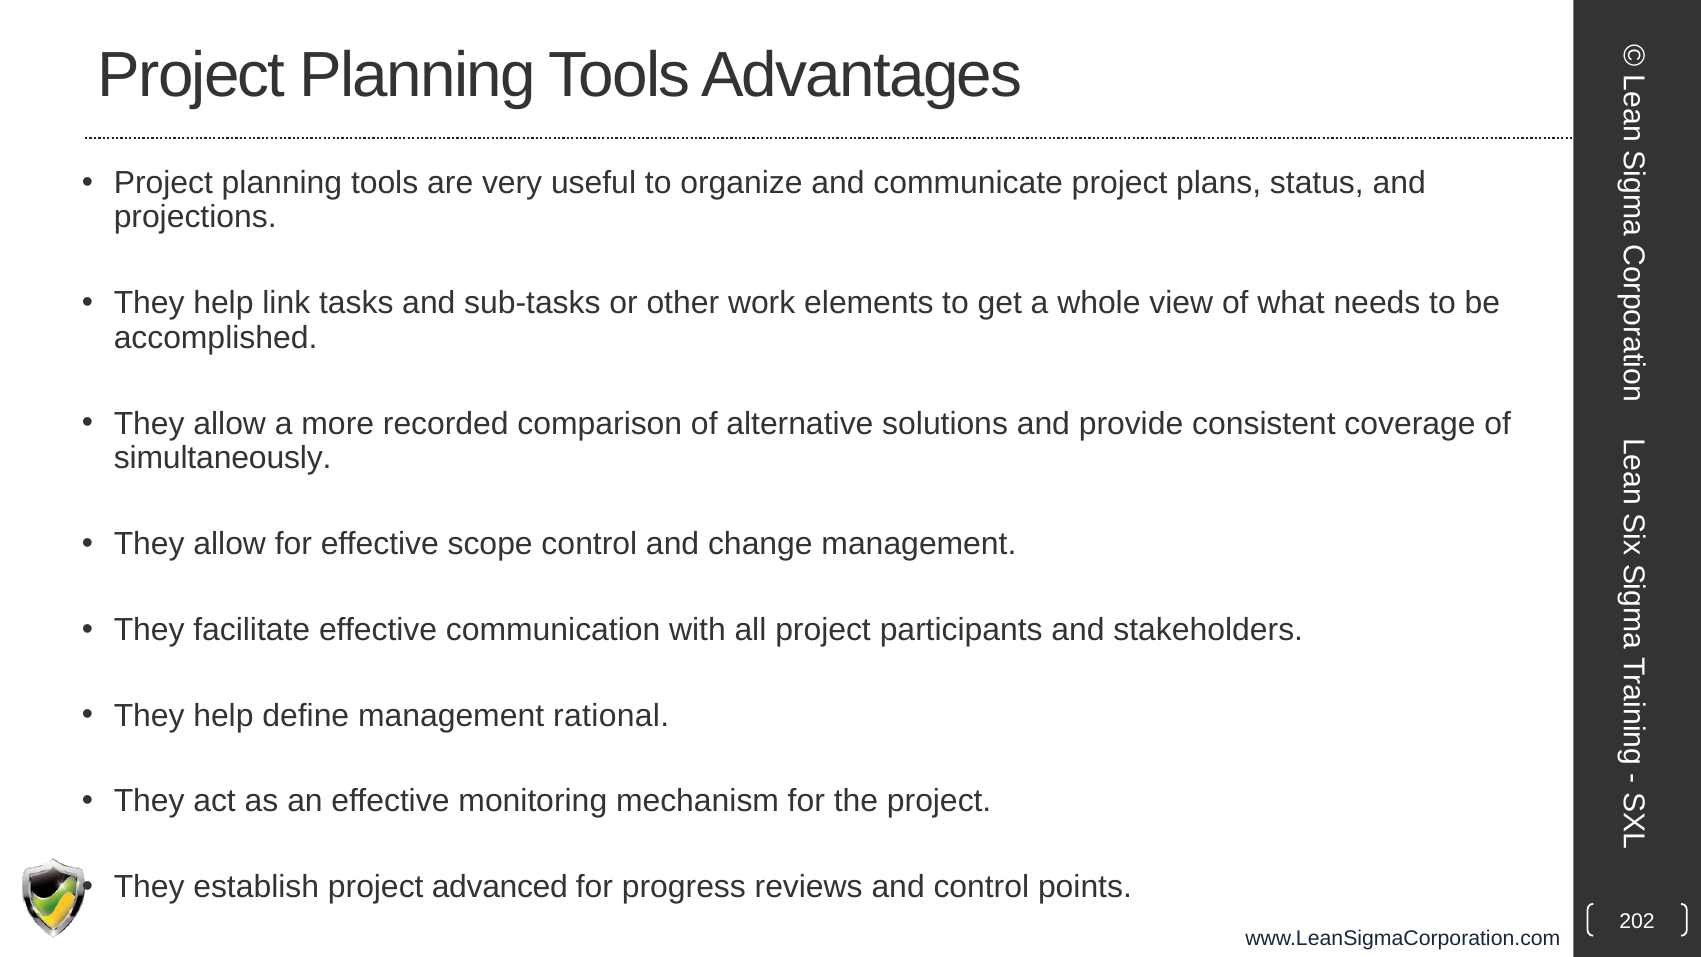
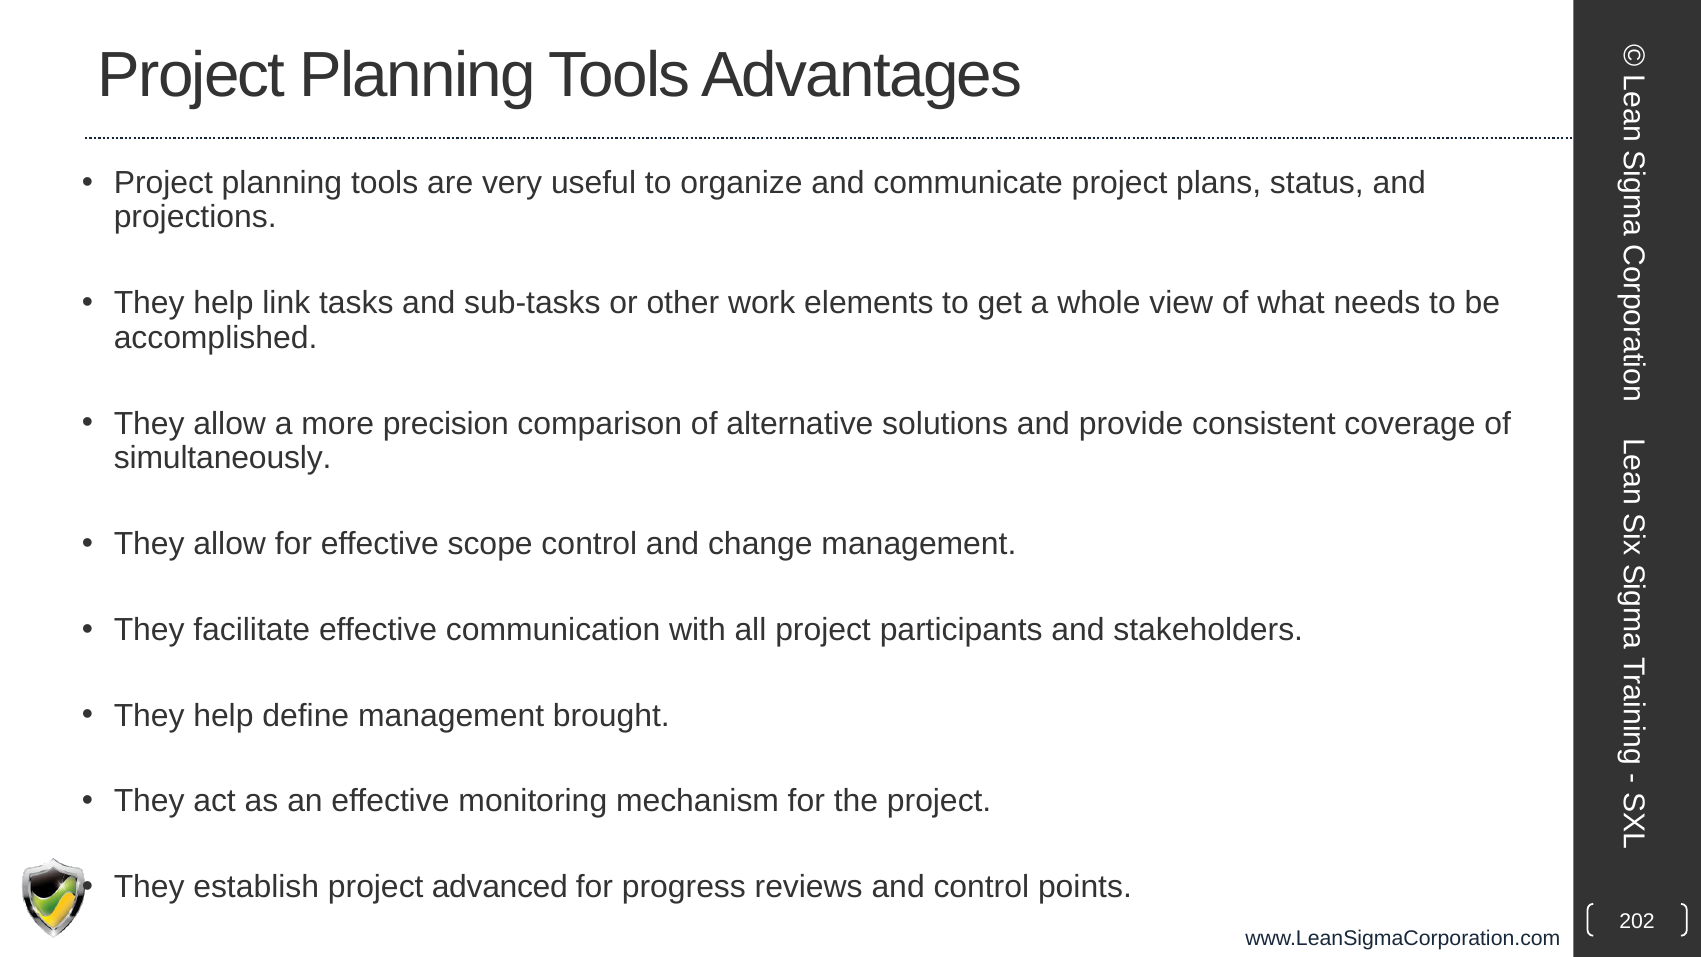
recorded: recorded -> precision (446, 423)
rational: rational -> brought (611, 715)
